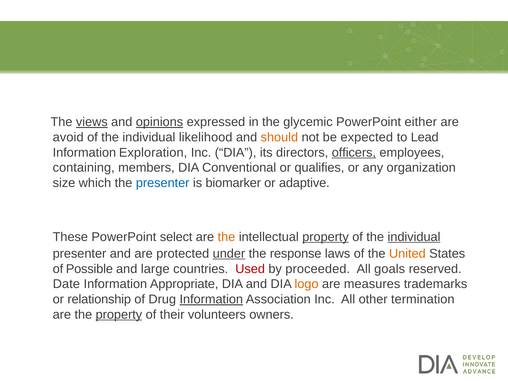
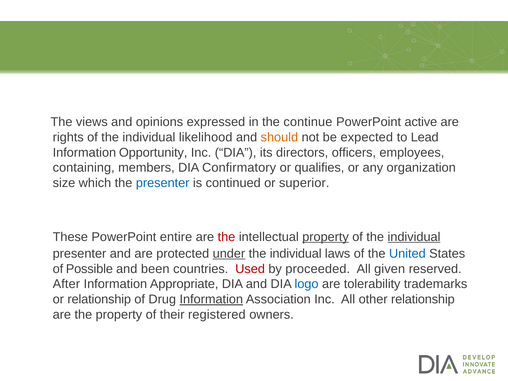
views underline: present -> none (92, 122)
opinions underline: present -> none (159, 122)
glycemic: glycemic -> continue (308, 122)
either: either -> active (421, 122)
avoid: avoid -> rights (68, 137)
Exploration: Exploration -> Opportunity (153, 153)
officers underline: present -> none (354, 153)
Conventional: Conventional -> Confirmatory (239, 168)
biomarker: biomarker -> continued (233, 183)
adaptive: adaptive -> superior (304, 183)
select: select -> entire (176, 237)
the colour: orange -> red (226, 237)
response: response -> individual (296, 254)
United colour: orange -> blue (407, 254)
large: large -> been (155, 269)
goals: goals -> given (390, 269)
Date: Date -> After (66, 284)
logo colour: orange -> blue (307, 284)
measures: measures -> tolerability (372, 284)
other termination: termination -> relationship (423, 299)
property underline: present -> none (119, 315)
volunteers: volunteers -> registered (217, 315)
